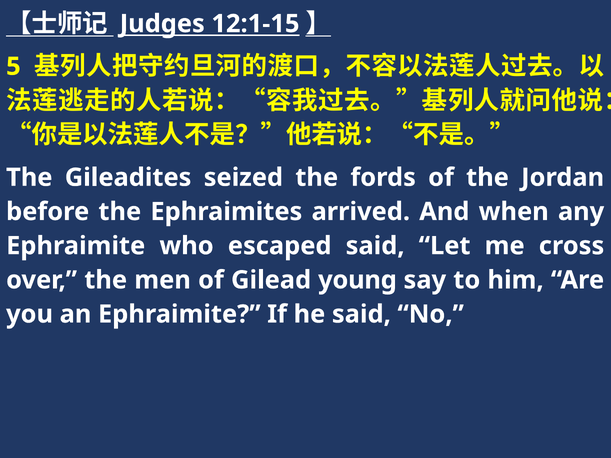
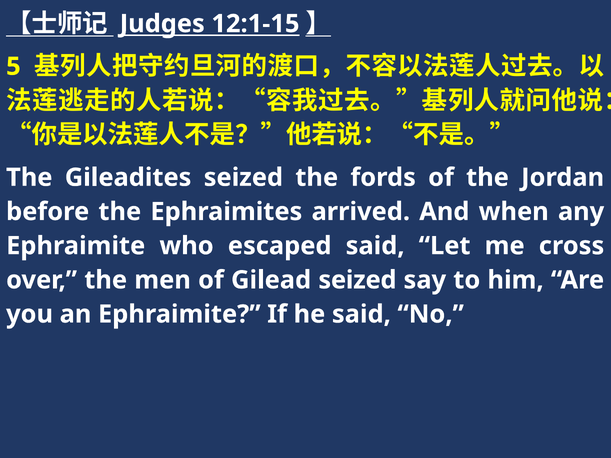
Gilead young: young -> seized (357, 280)
